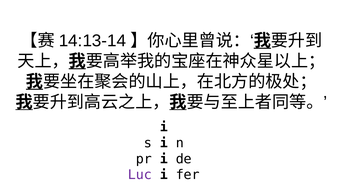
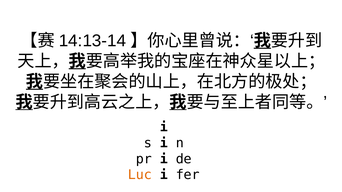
Luc colour: purple -> orange (140, 175)
